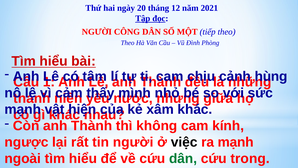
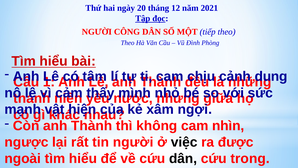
hùng: hùng -> dung (271, 76)
xâm khác: khác -> ngợi (195, 109)
kính: kính -> nhìn (228, 125)
ra mạnh: mạnh -> được (236, 142)
dân colour: green -> black (183, 158)
